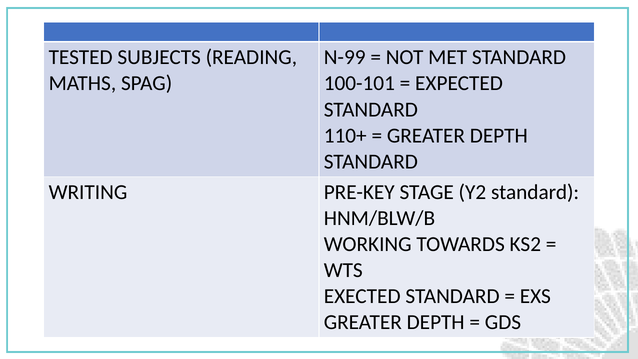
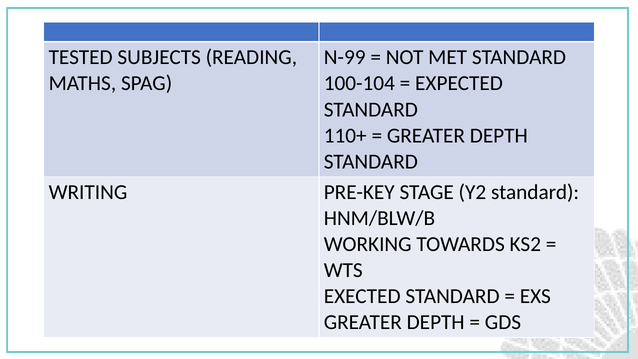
100-101: 100-101 -> 100-104 (359, 83)
